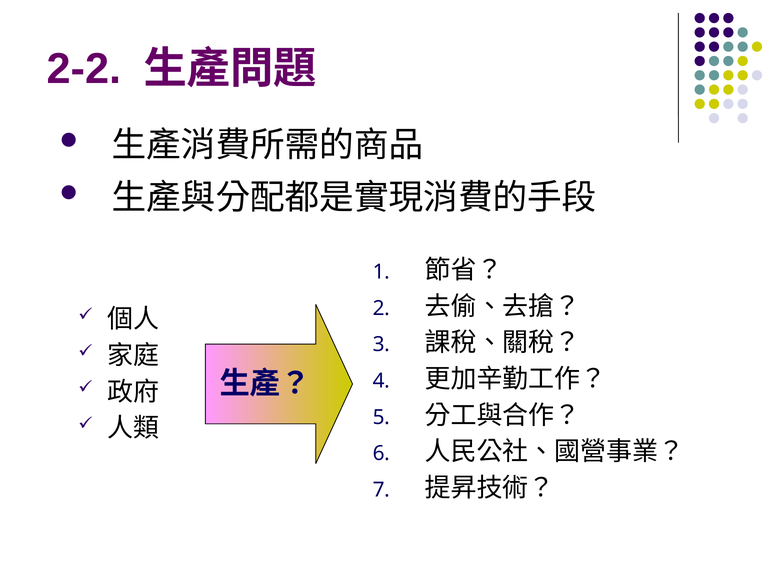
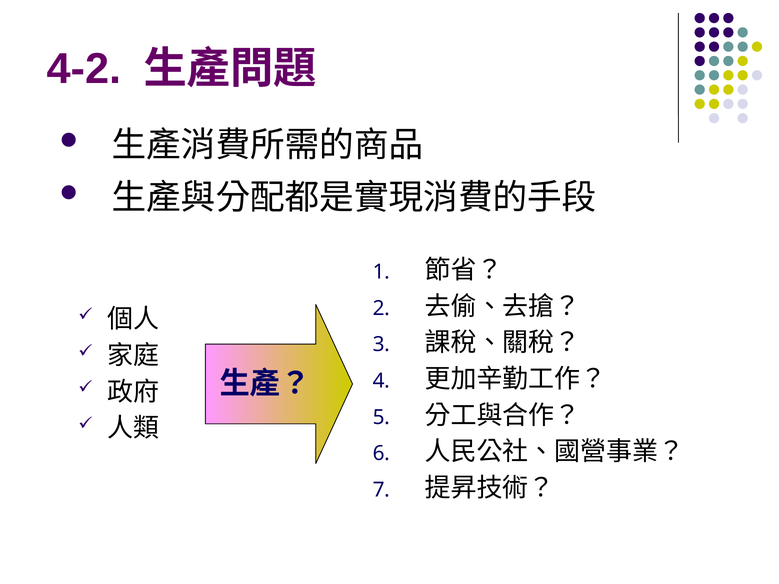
2-2: 2-2 -> 4-2 (84, 69)
